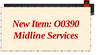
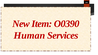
Midline: Midline -> Human (29, 36)
